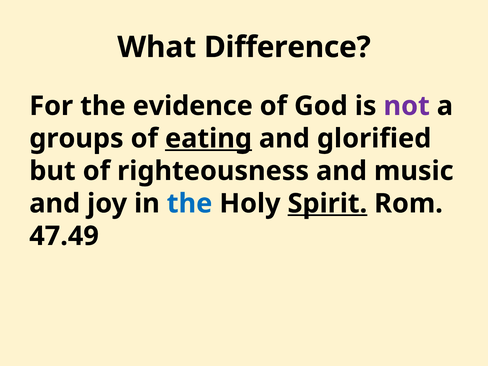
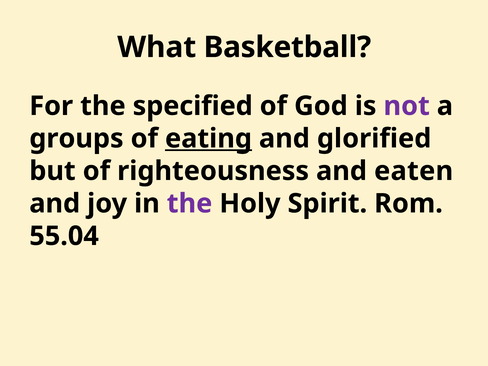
Difference: Difference -> Basketball (287, 47)
evidence: evidence -> specified (193, 106)
music: music -> eaten (414, 171)
the colour: blue -> purple (190, 204)
Spirit underline: present -> none (327, 204)
47.49: 47.49 -> 55.04 (64, 236)
